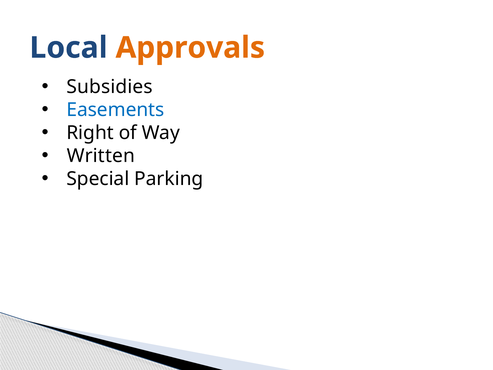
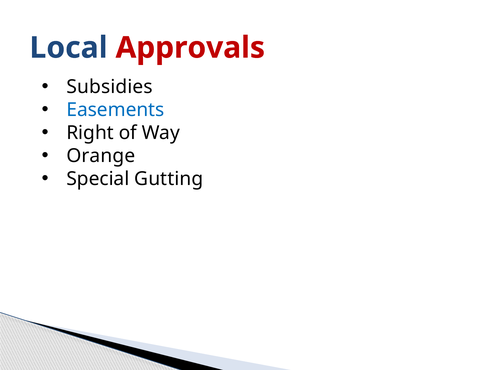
Approvals colour: orange -> red (190, 48)
Written: Written -> Orange (101, 156)
Parking: Parking -> Gutting (169, 179)
